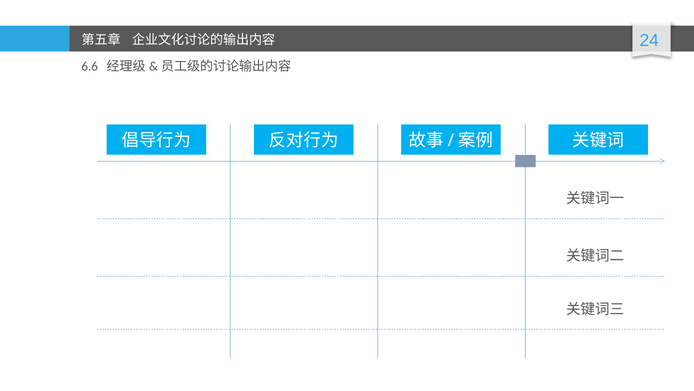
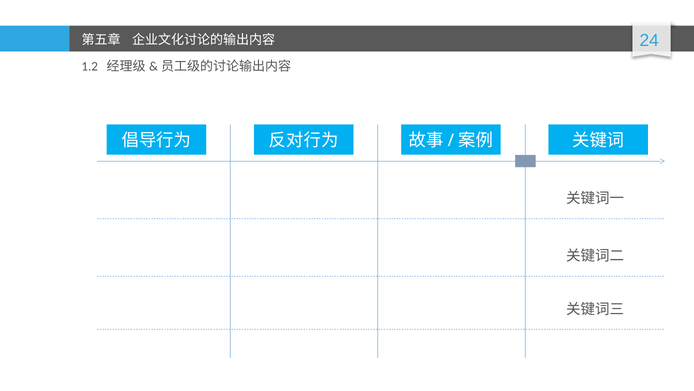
6.6: 6.6 -> 1.2 (90, 66)
